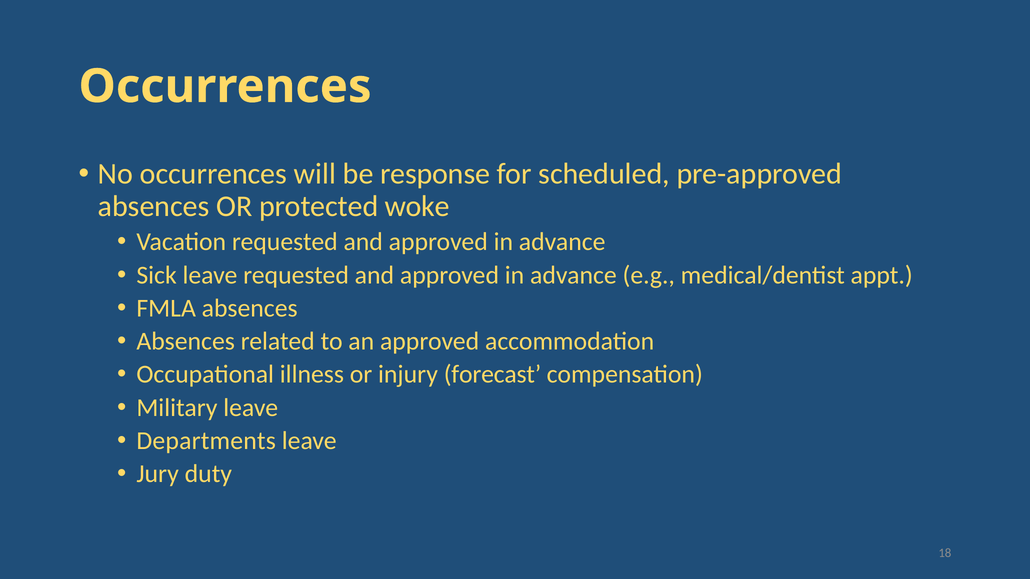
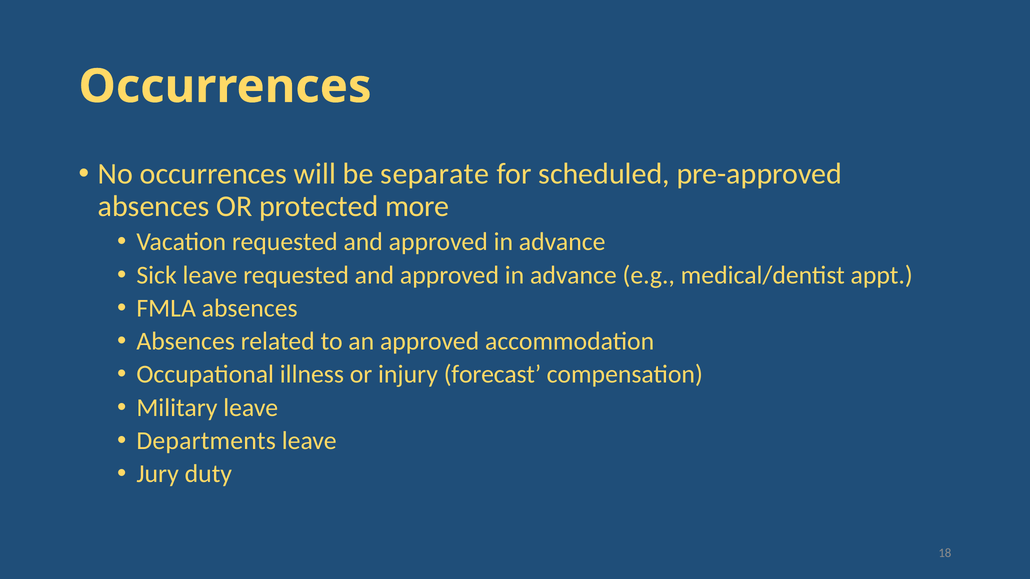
response: response -> separate (435, 174)
woke: woke -> more (417, 207)
